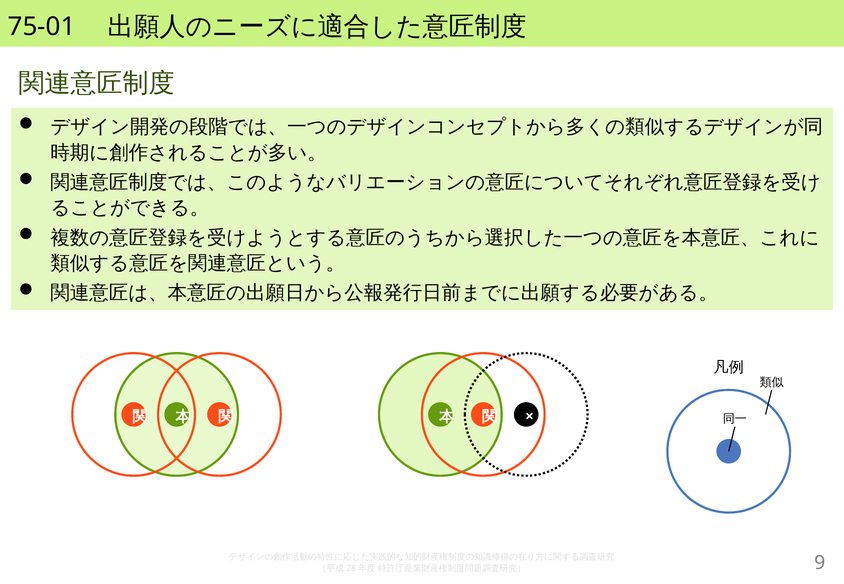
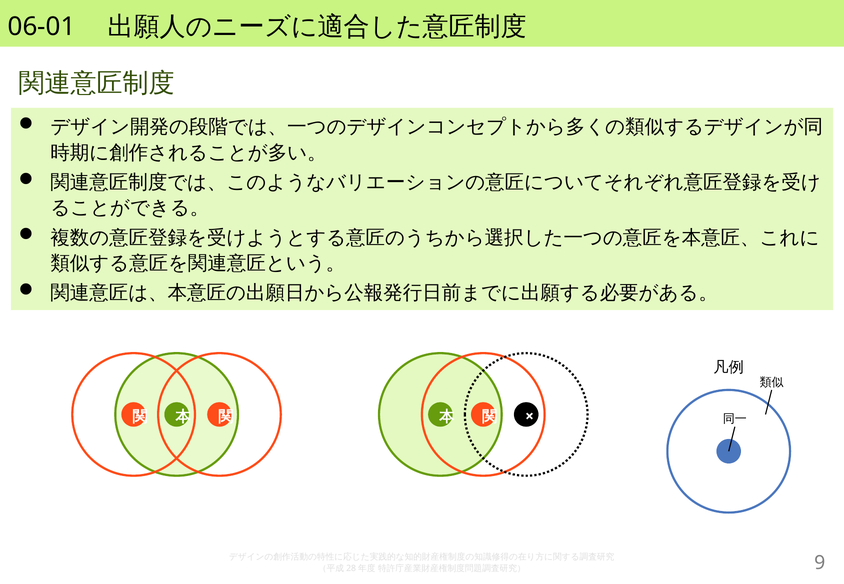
75-01: 75-01 -> 06-01 (42, 27)
